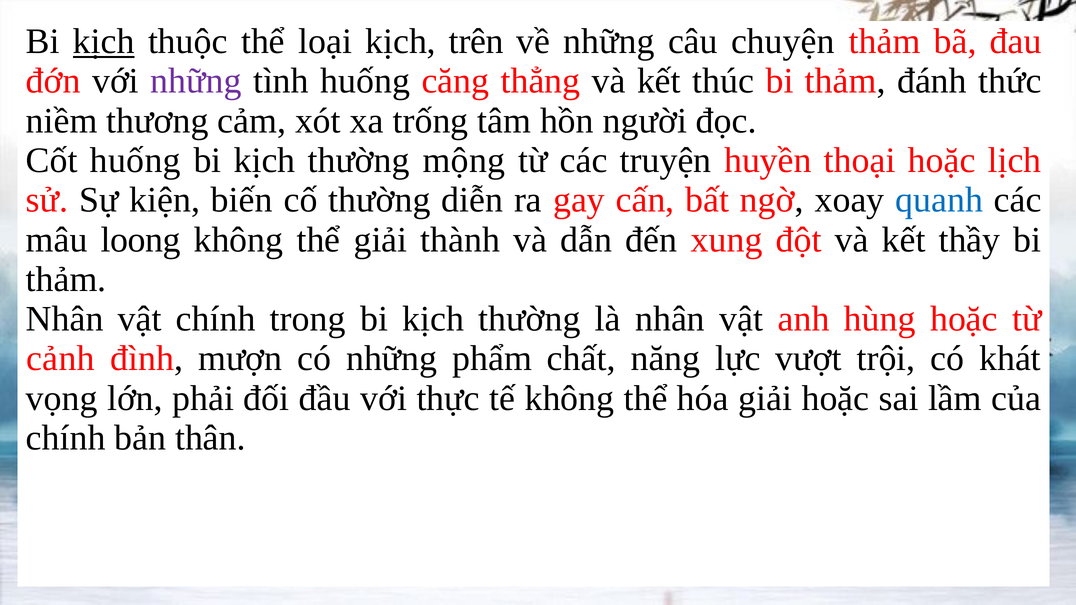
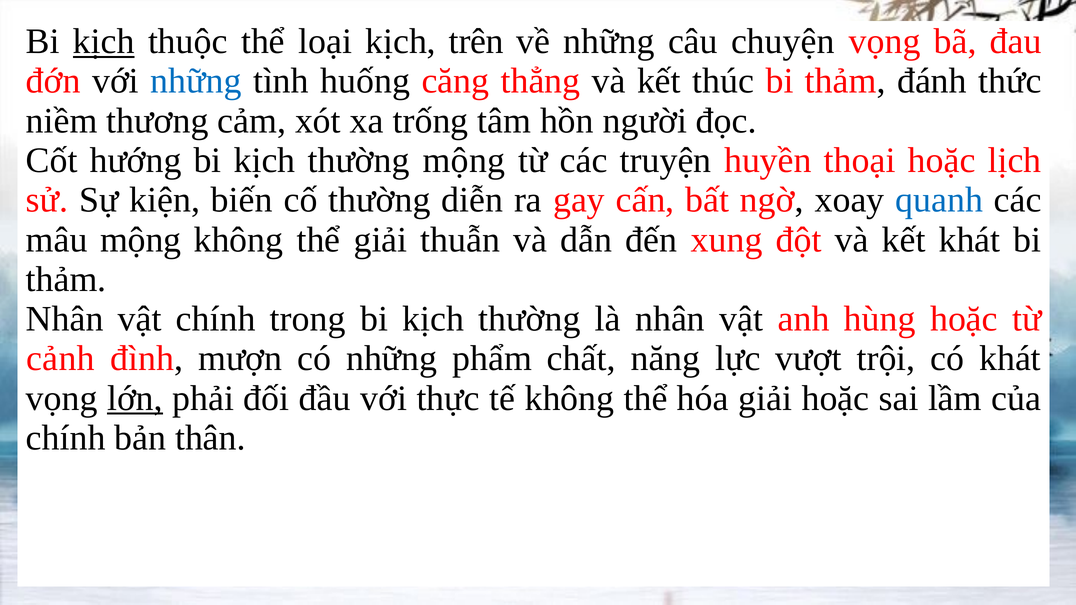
chuyện thảm: thảm -> vọng (885, 42)
những colour: purple -> blue (196, 81)
Cốt huống: huống -> hướng (136, 160)
mâu loong: loong -> mộng (141, 240)
thành: thành -> thuẫn (460, 240)
kết thầy: thầy -> khát (969, 240)
lớn underline: none -> present (135, 398)
